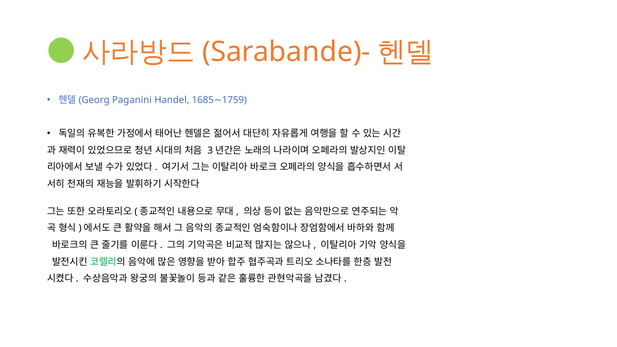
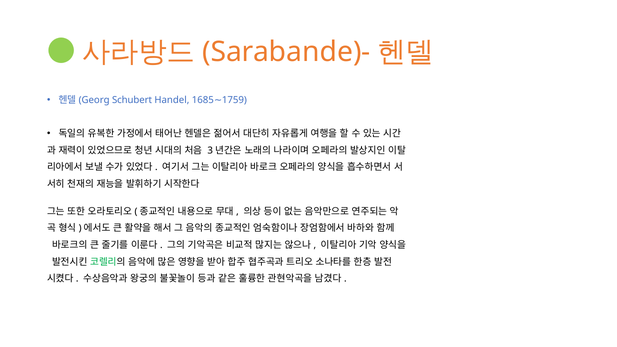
Paganini: Paganini -> Schubert (132, 100)
